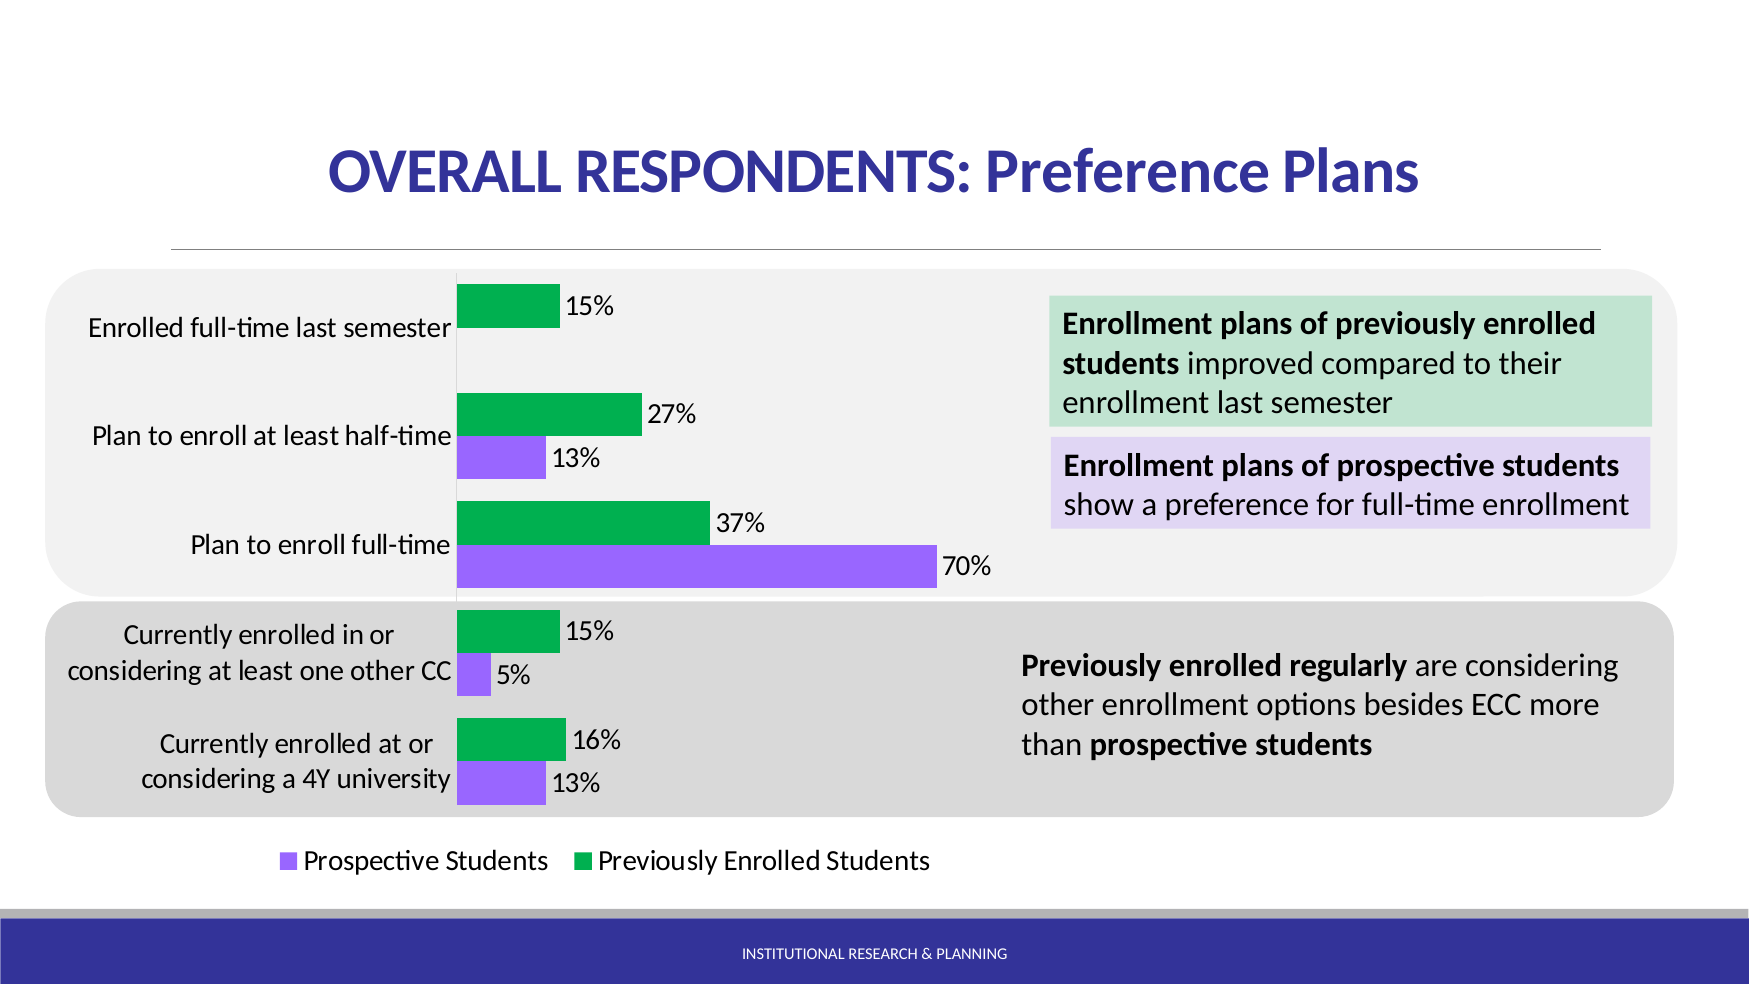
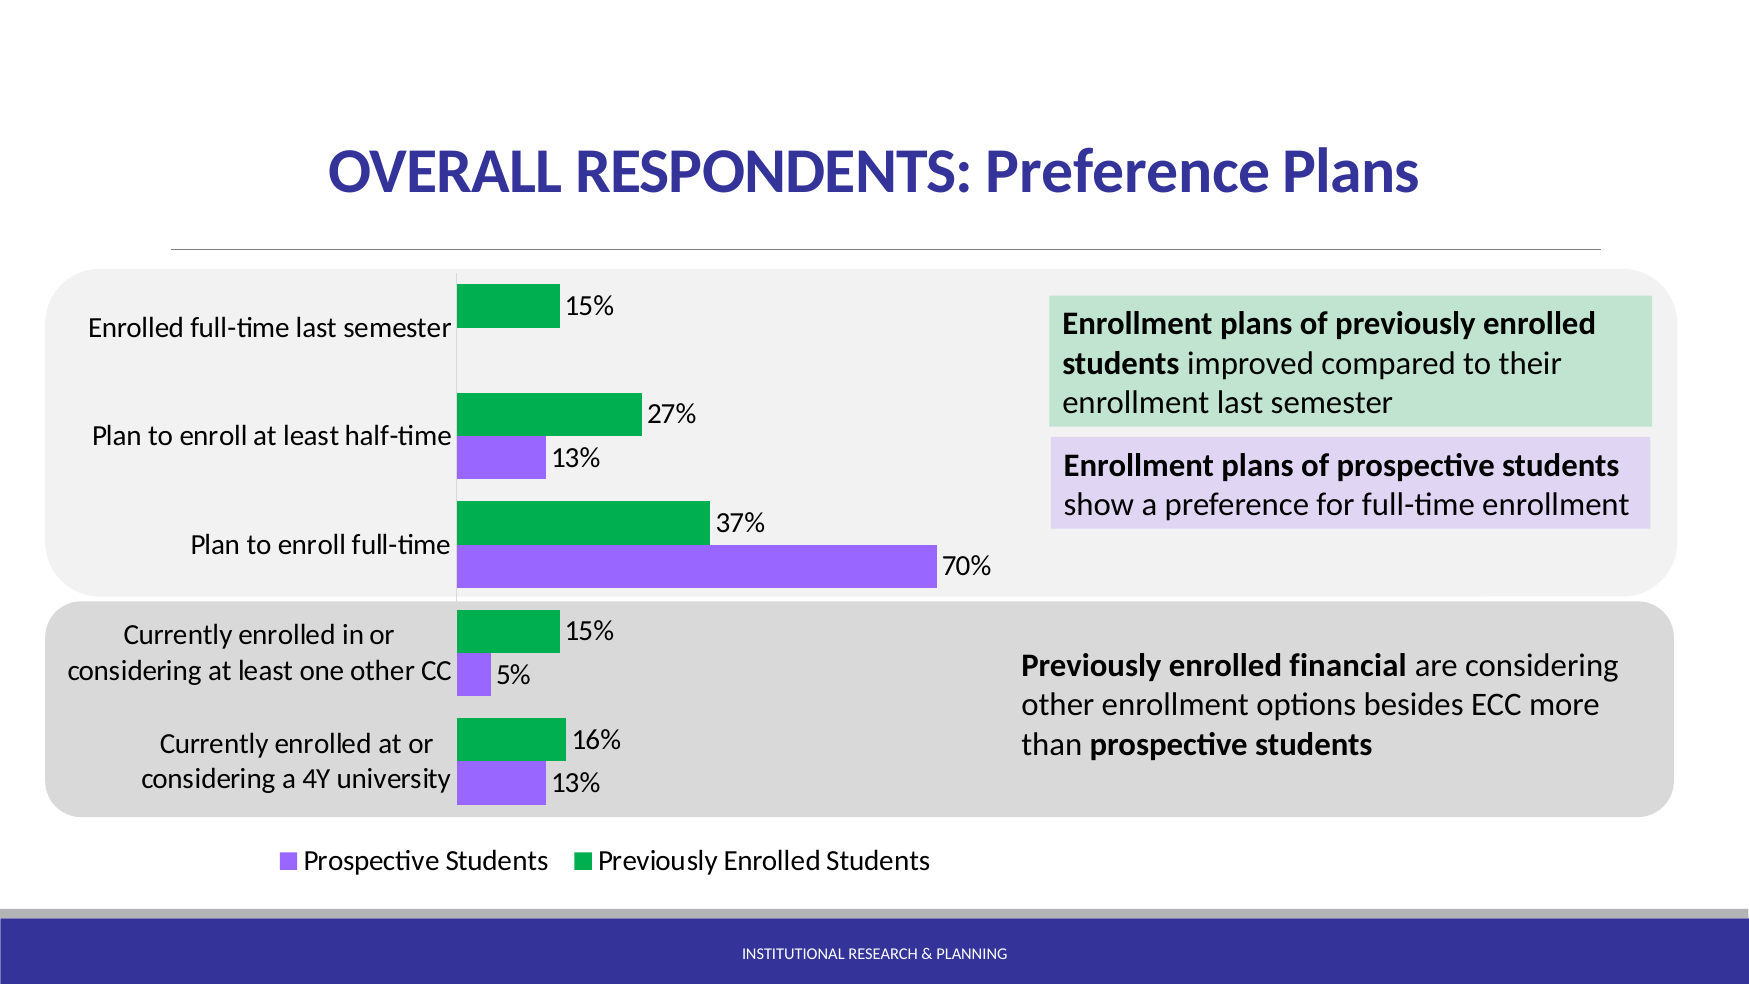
regularly: regularly -> financial (1348, 665)
